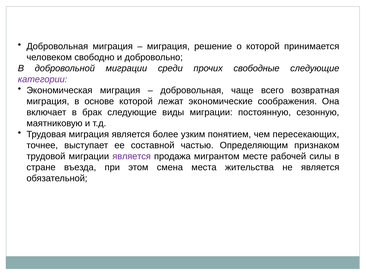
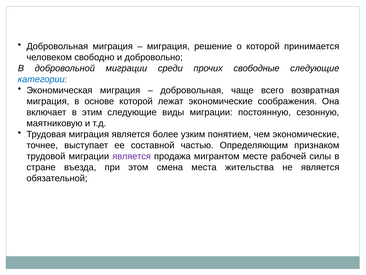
категории colour: purple -> blue (43, 79)
брак: брак -> этим (92, 112)
чем пересекающих: пересекающих -> экономические (306, 134)
